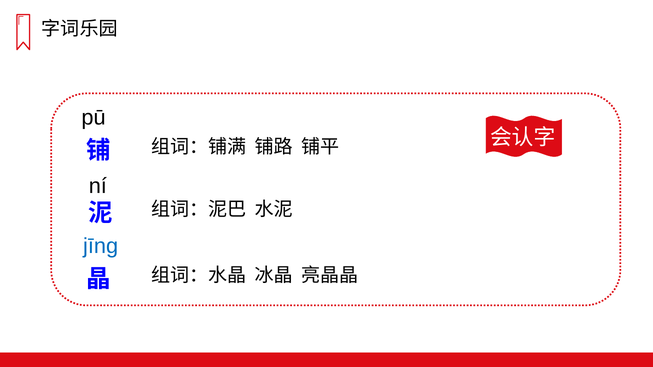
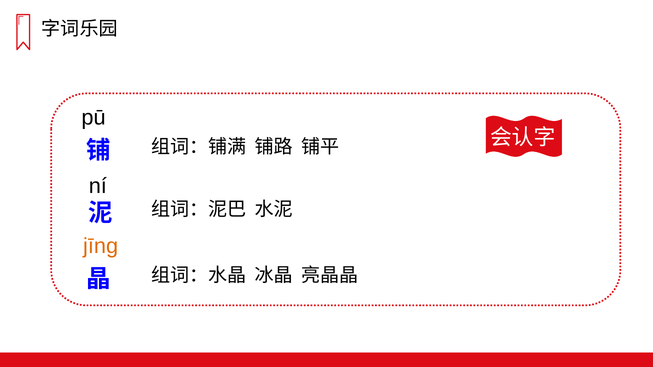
jīnɡ colour: blue -> orange (101, 246)
